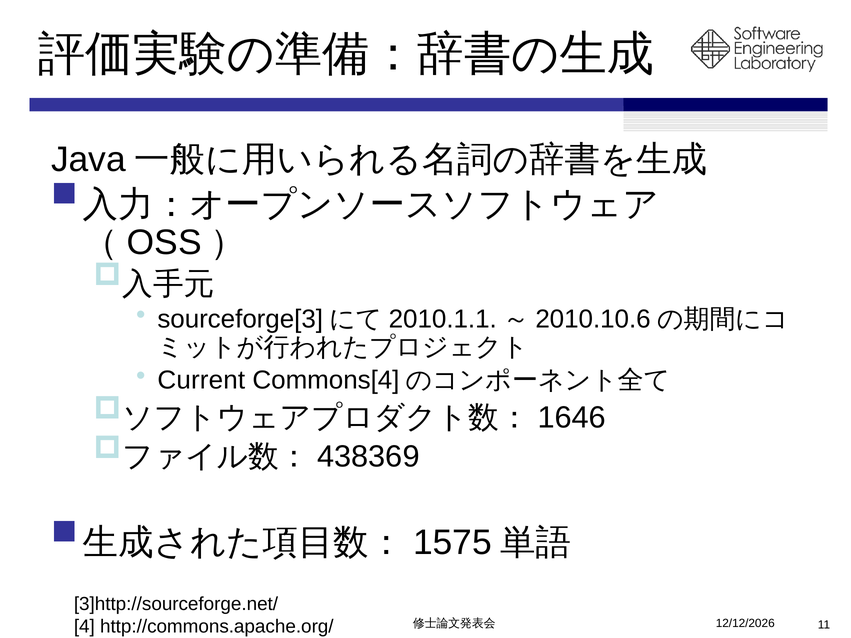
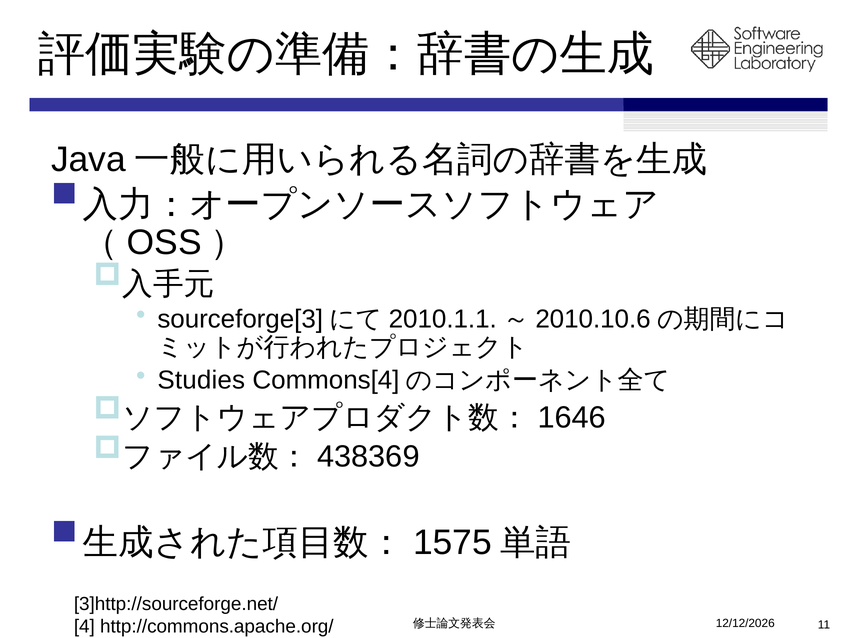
Current: Current -> Studies (201, 380)
